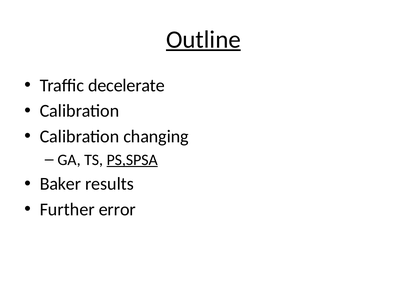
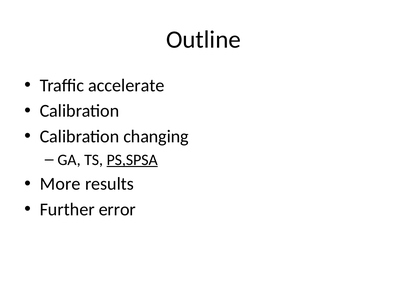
Outline underline: present -> none (203, 39)
decelerate: decelerate -> accelerate (126, 85)
Baker: Baker -> More (60, 184)
